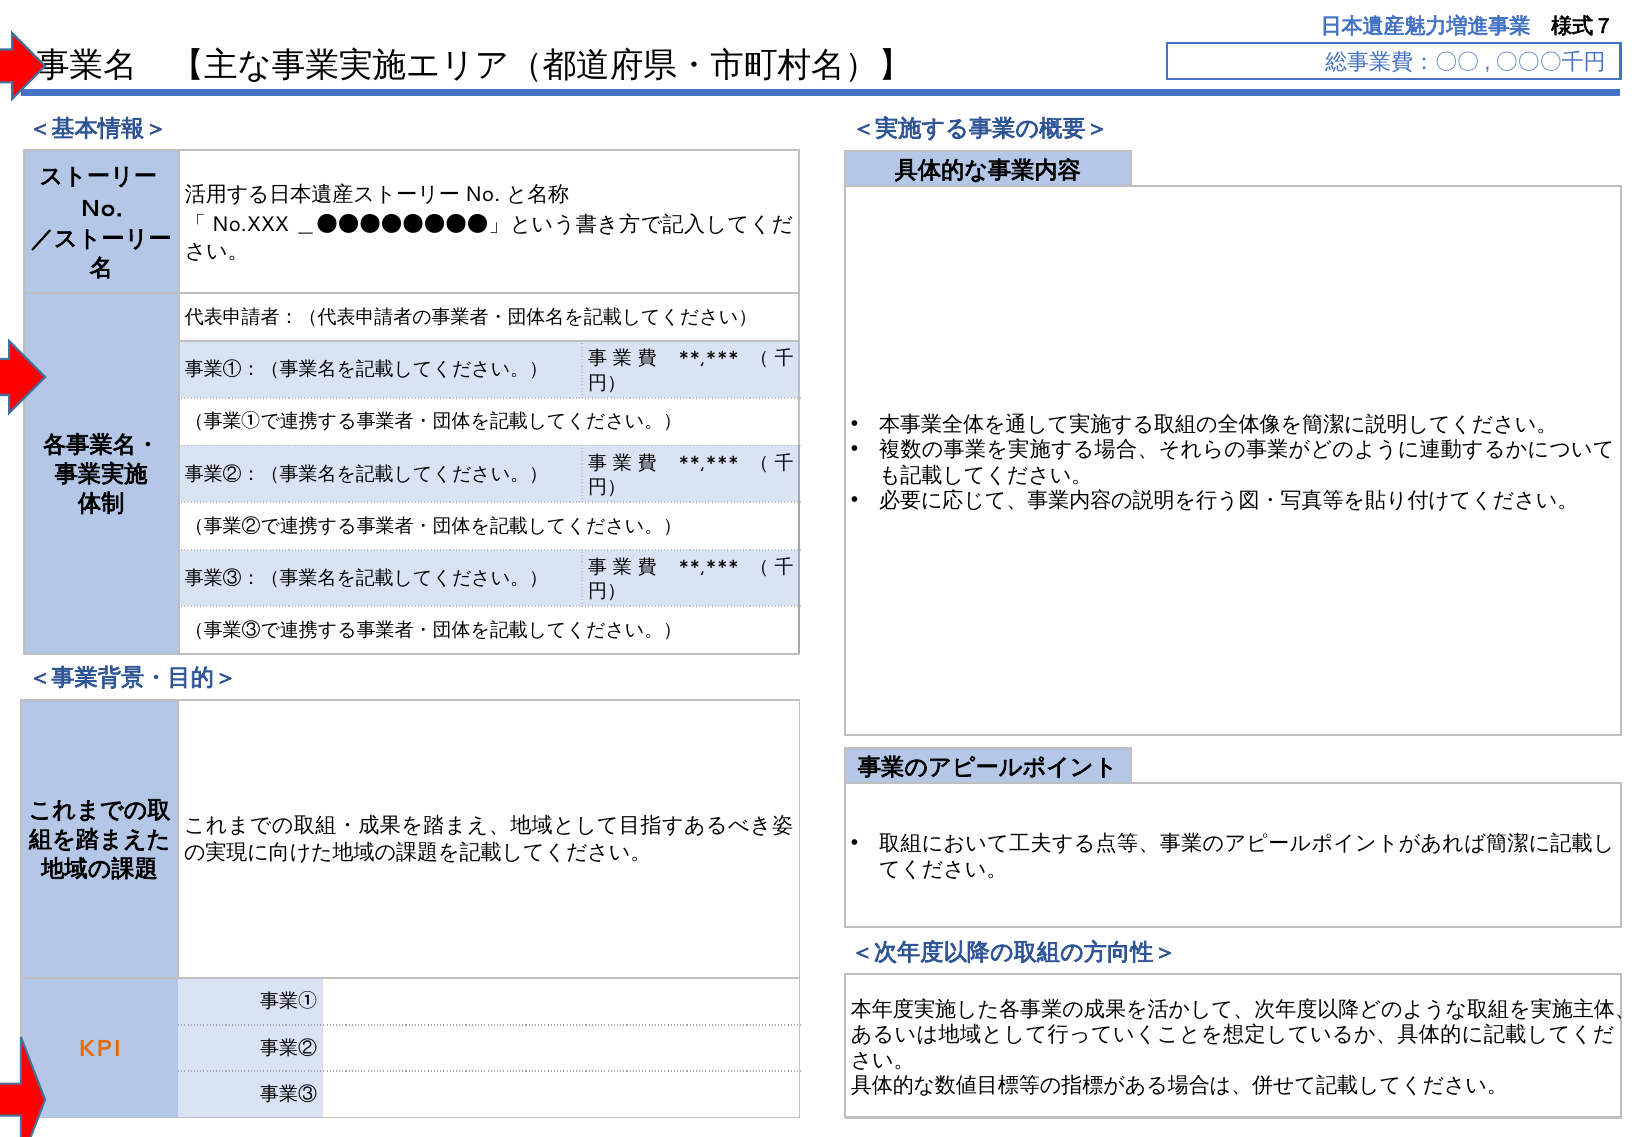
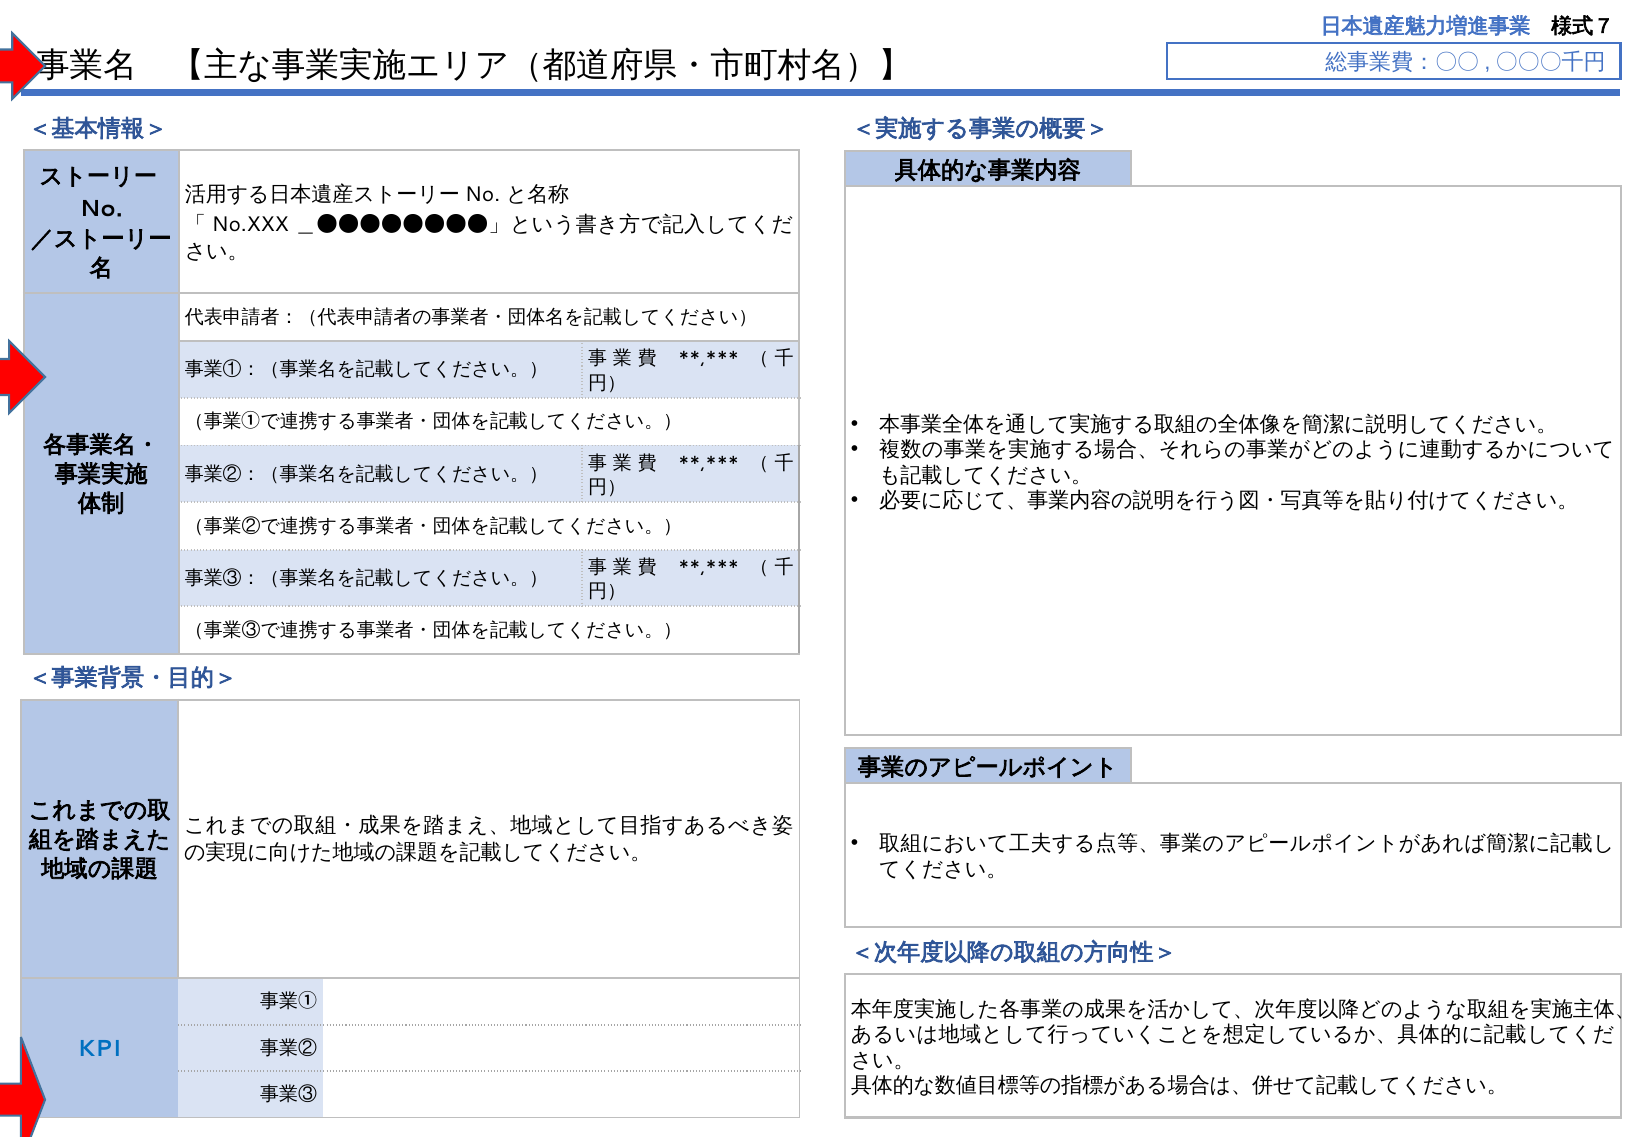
KPI colour: orange -> blue (100, 1049)
